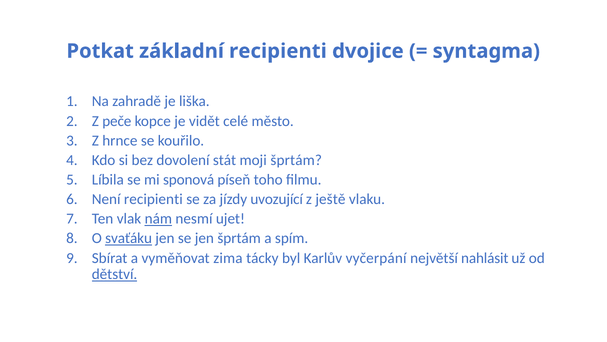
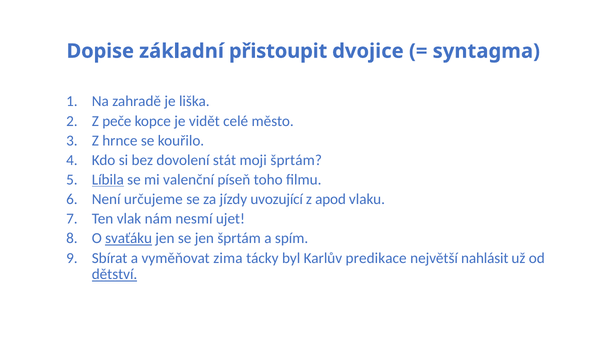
Potkat: Potkat -> Dopise (100, 51)
základní recipienti: recipienti -> přistoupit (278, 51)
Líbila underline: none -> present (108, 179)
sponová: sponová -> valenční (189, 179)
Není recipienti: recipienti -> určujeme (153, 199)
ještě: ještě -> apod (331, 199)
nám underline: present -> none (158, 218)
vyčerpání: vyčerpání -> predikace (376, 258)
